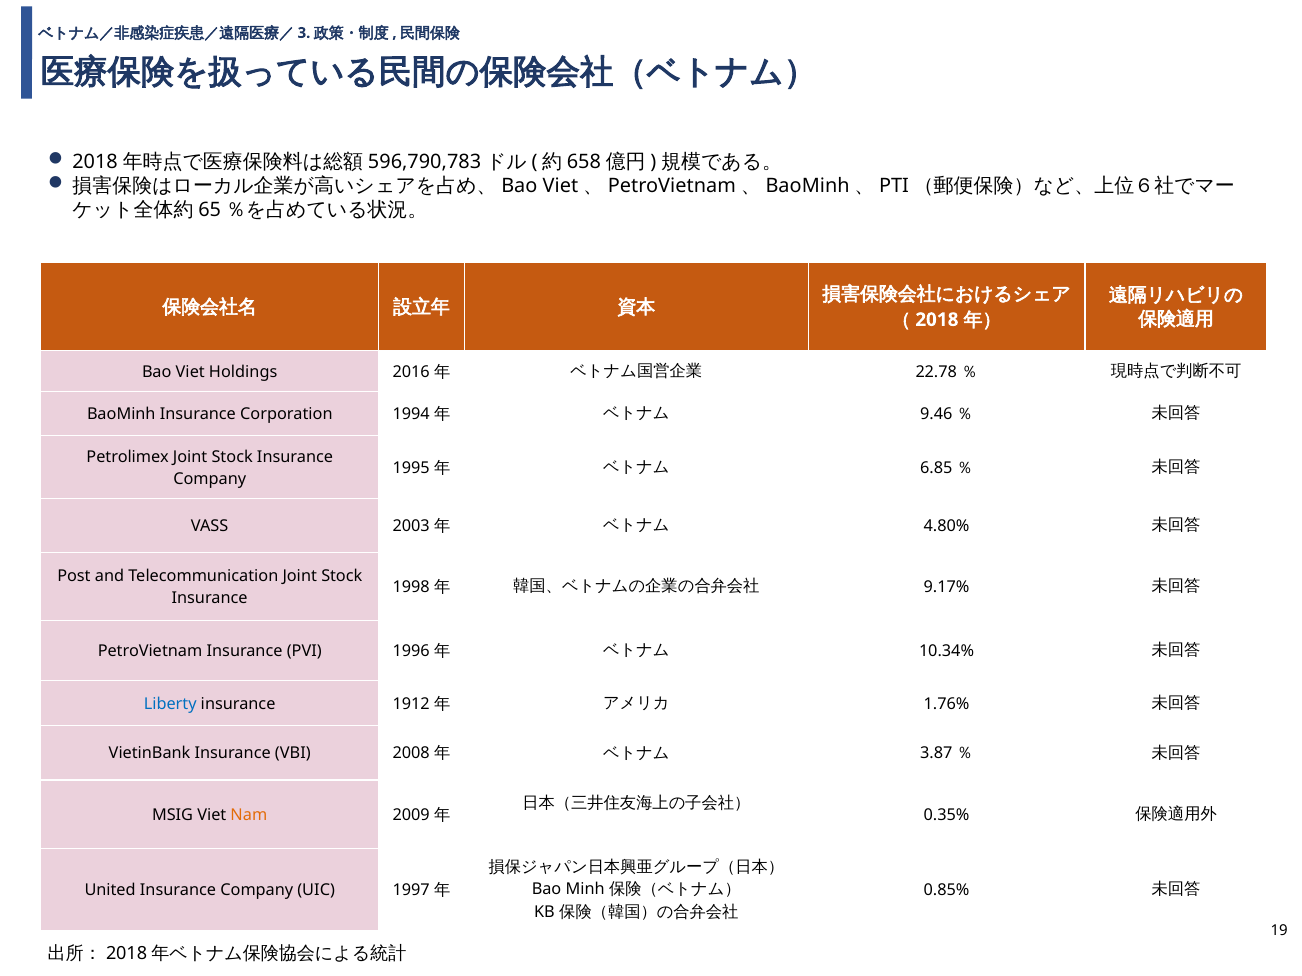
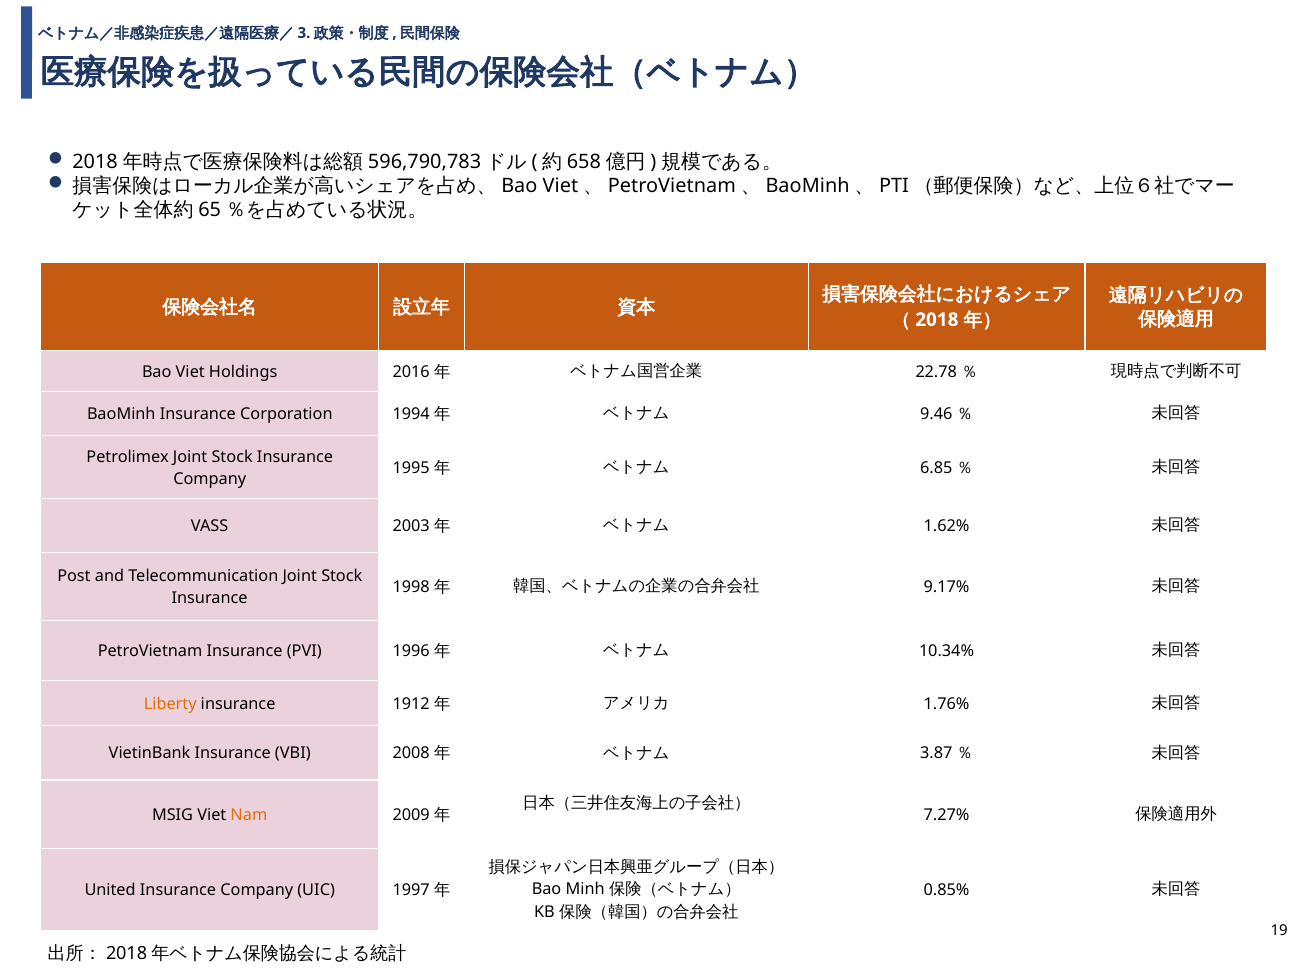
4.80%: 4.80% -> 1.62% (947, 526)
Liberty colour: blue -> orange (170, 704)
0.35%: 0.35% -> 7.27% (947, 815)
